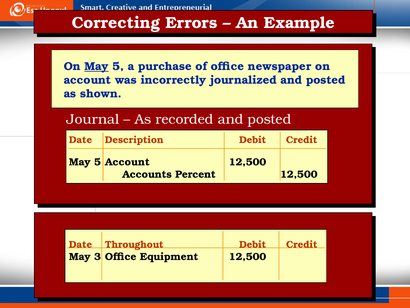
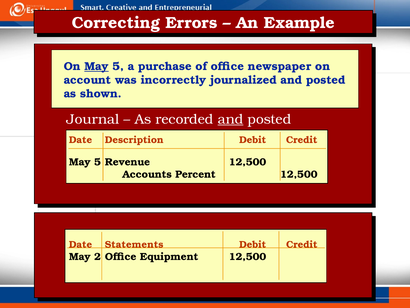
and underline: none -> present (230, 119)
5 Account: Account -> Revenue (127, 162)
Throughout: Throughout -> Statements (134, 244)
3: 3 -> 2 (97, 256)
